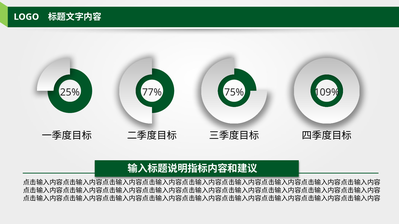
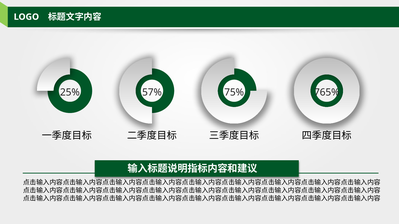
77%: 77% -> 57% (152, 92)
109%: 109% -> 765% (327, 92)
